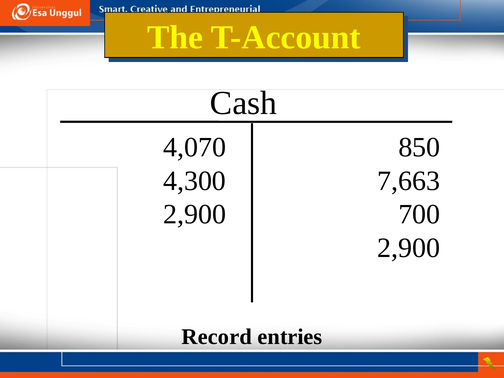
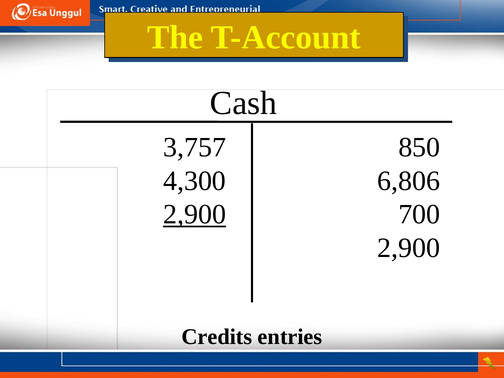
4,070: 4,070 -> 3,757 (195, 147)
7,663: 7,663 -> 6,806 (409, 181)
2,900 underline: none -> present (195, 214)
Record: Record -> Credits (217, 337)
